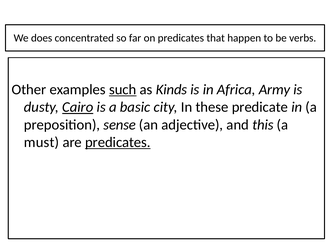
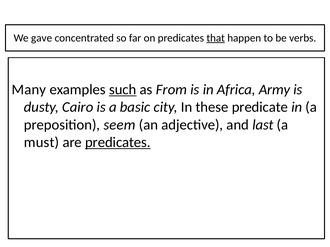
does: does -> gave (42, 38)
that underline: none -> present (216, 38)
Other: Other -> Many (29, 90)
Kinds: Kinds -> From (171, 90)
Cairo underline: present -> none (78, 107)
sense: sense -> seem (119, 125)
this: this -> last (263, 125)
